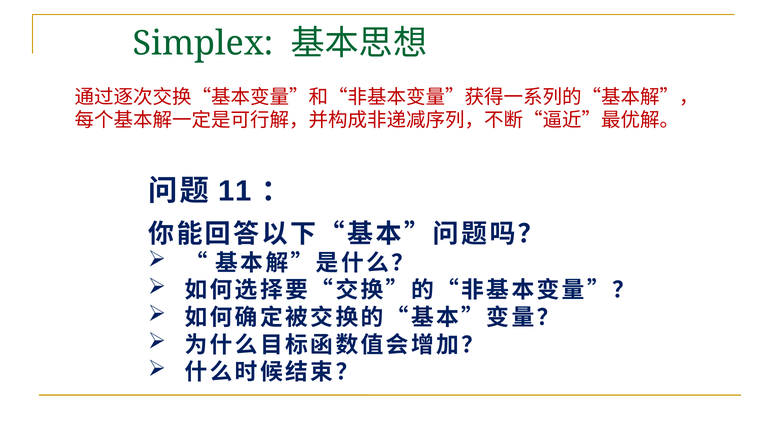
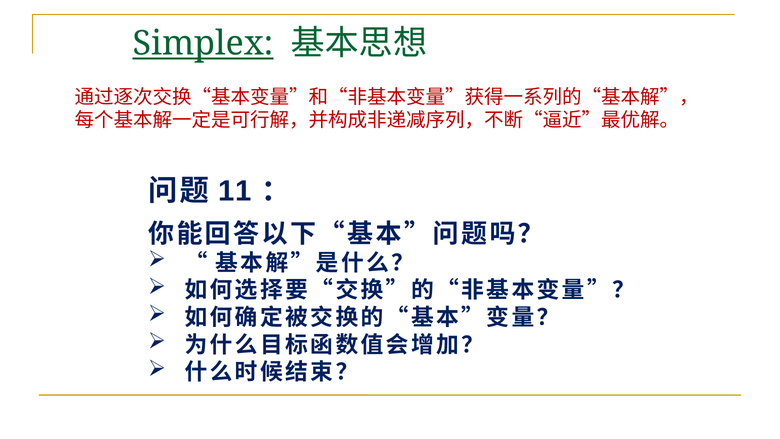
Simplex underline: none -> present (203, 44)
